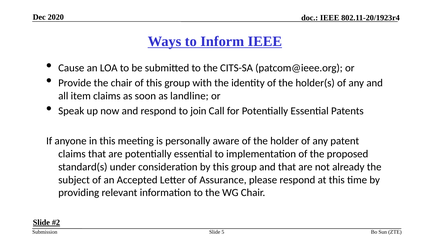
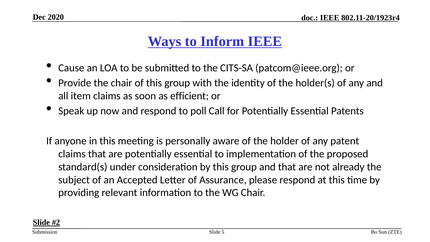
landline: landline -> efficient (189, 96)
join: join -> poll (198, 111)
